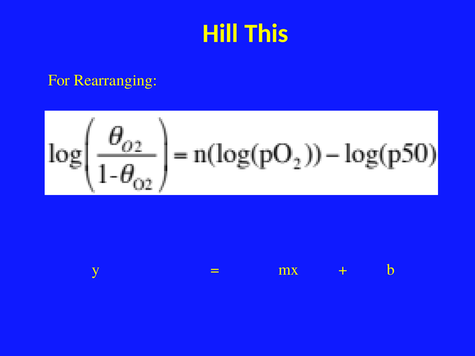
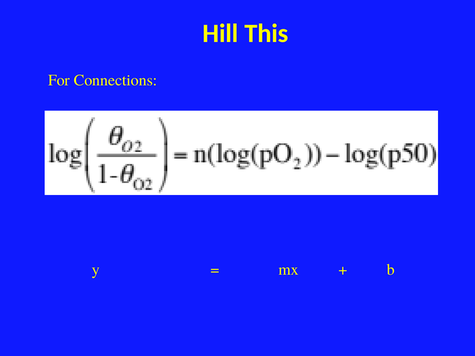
Rearranging: Rearranging -> Connections (116, 80)
